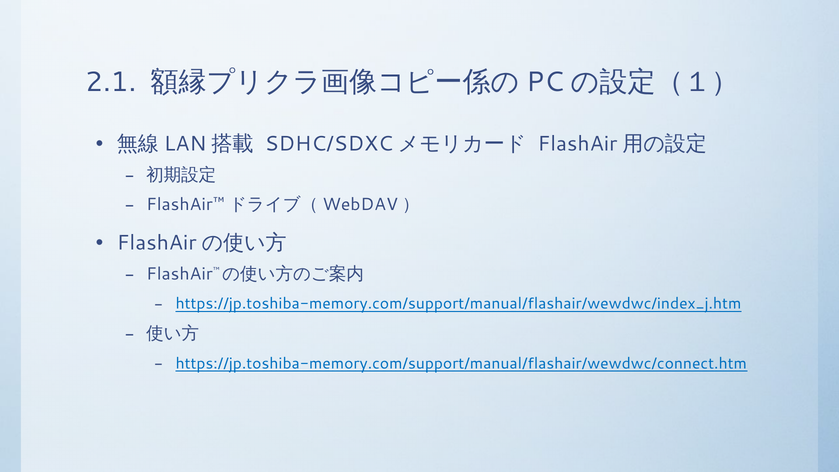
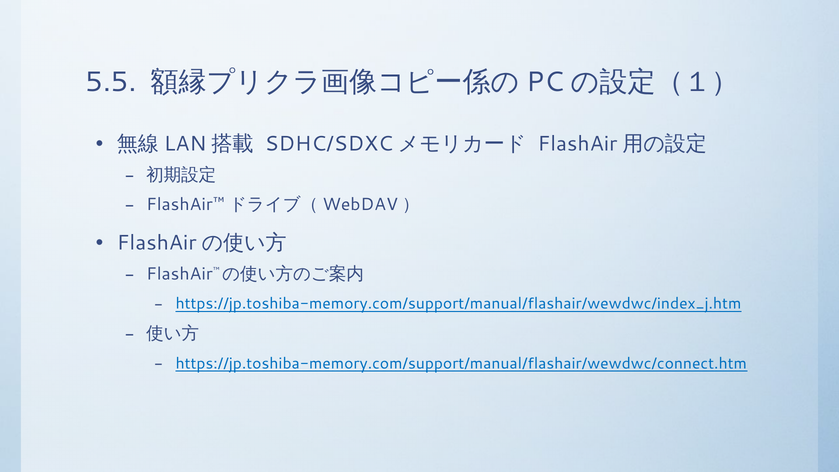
2.1: 2.1 -> 5.5 (111, 82)
